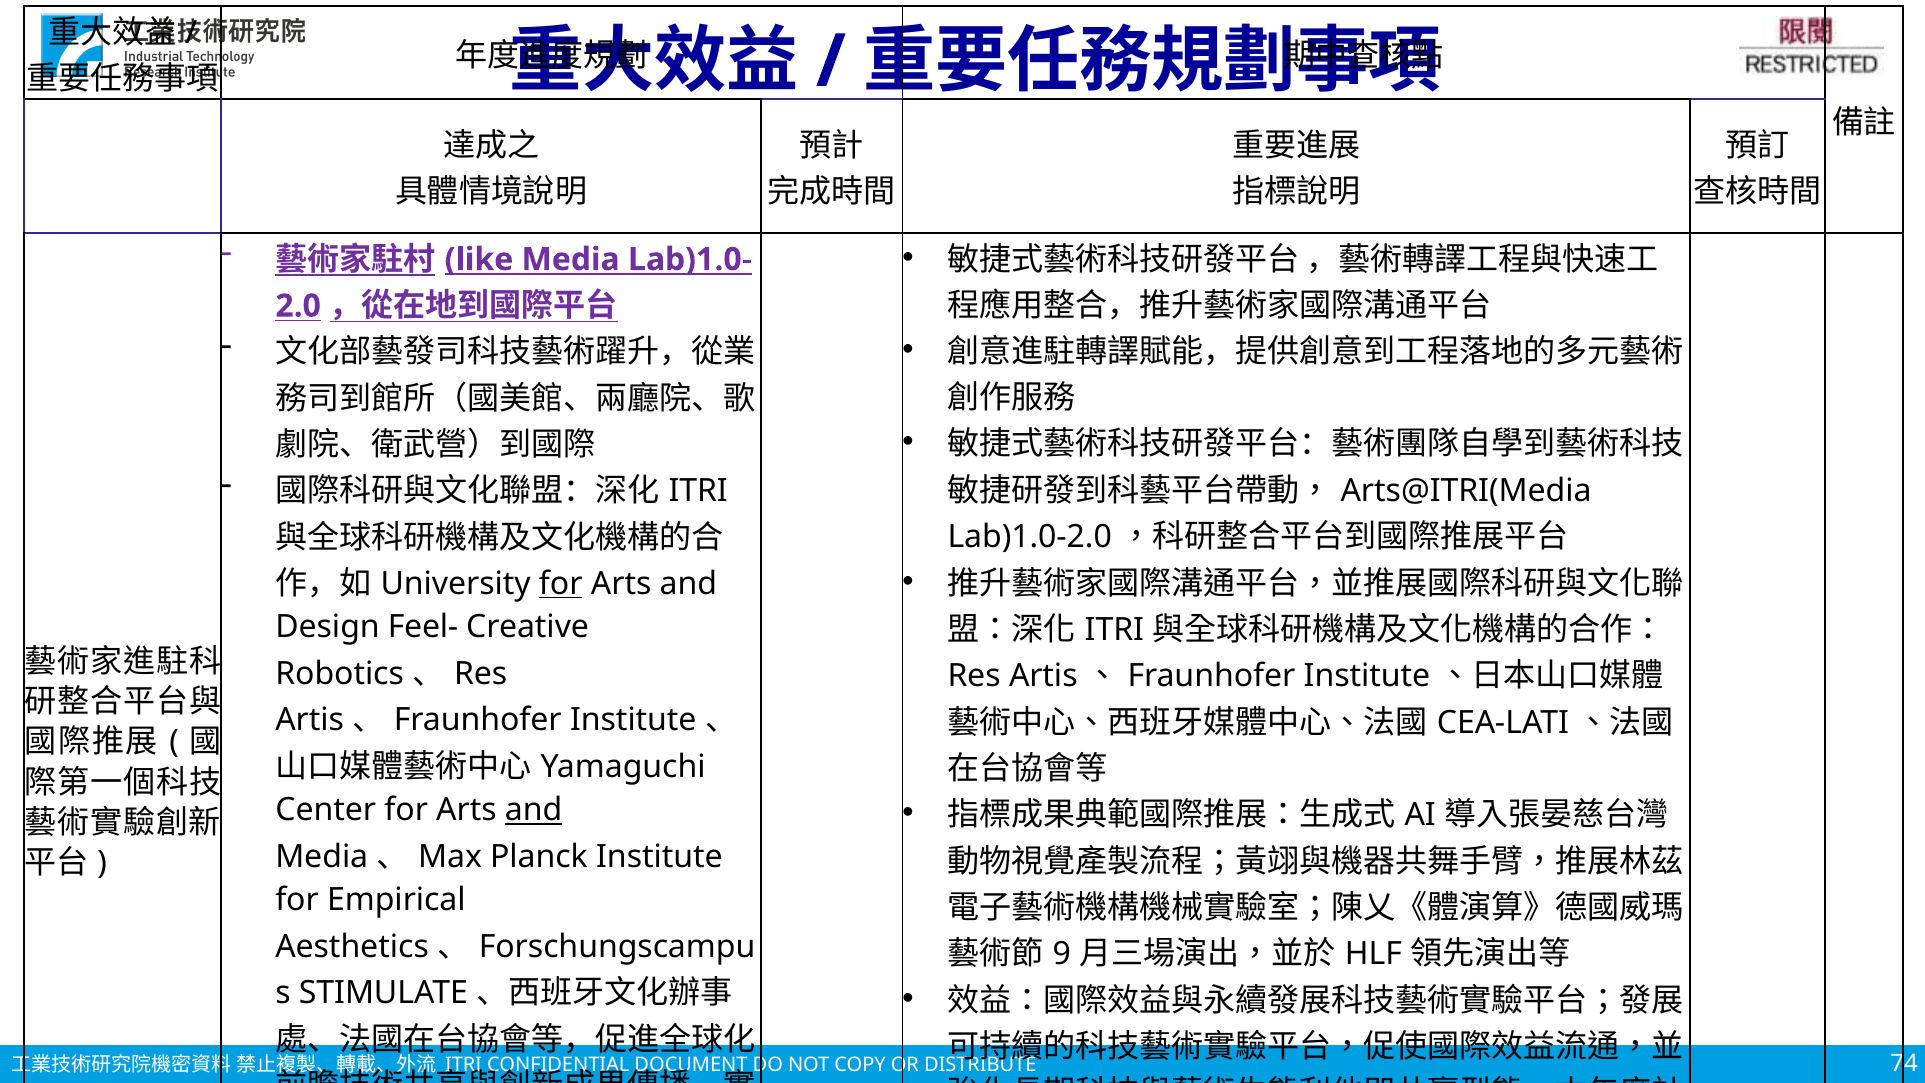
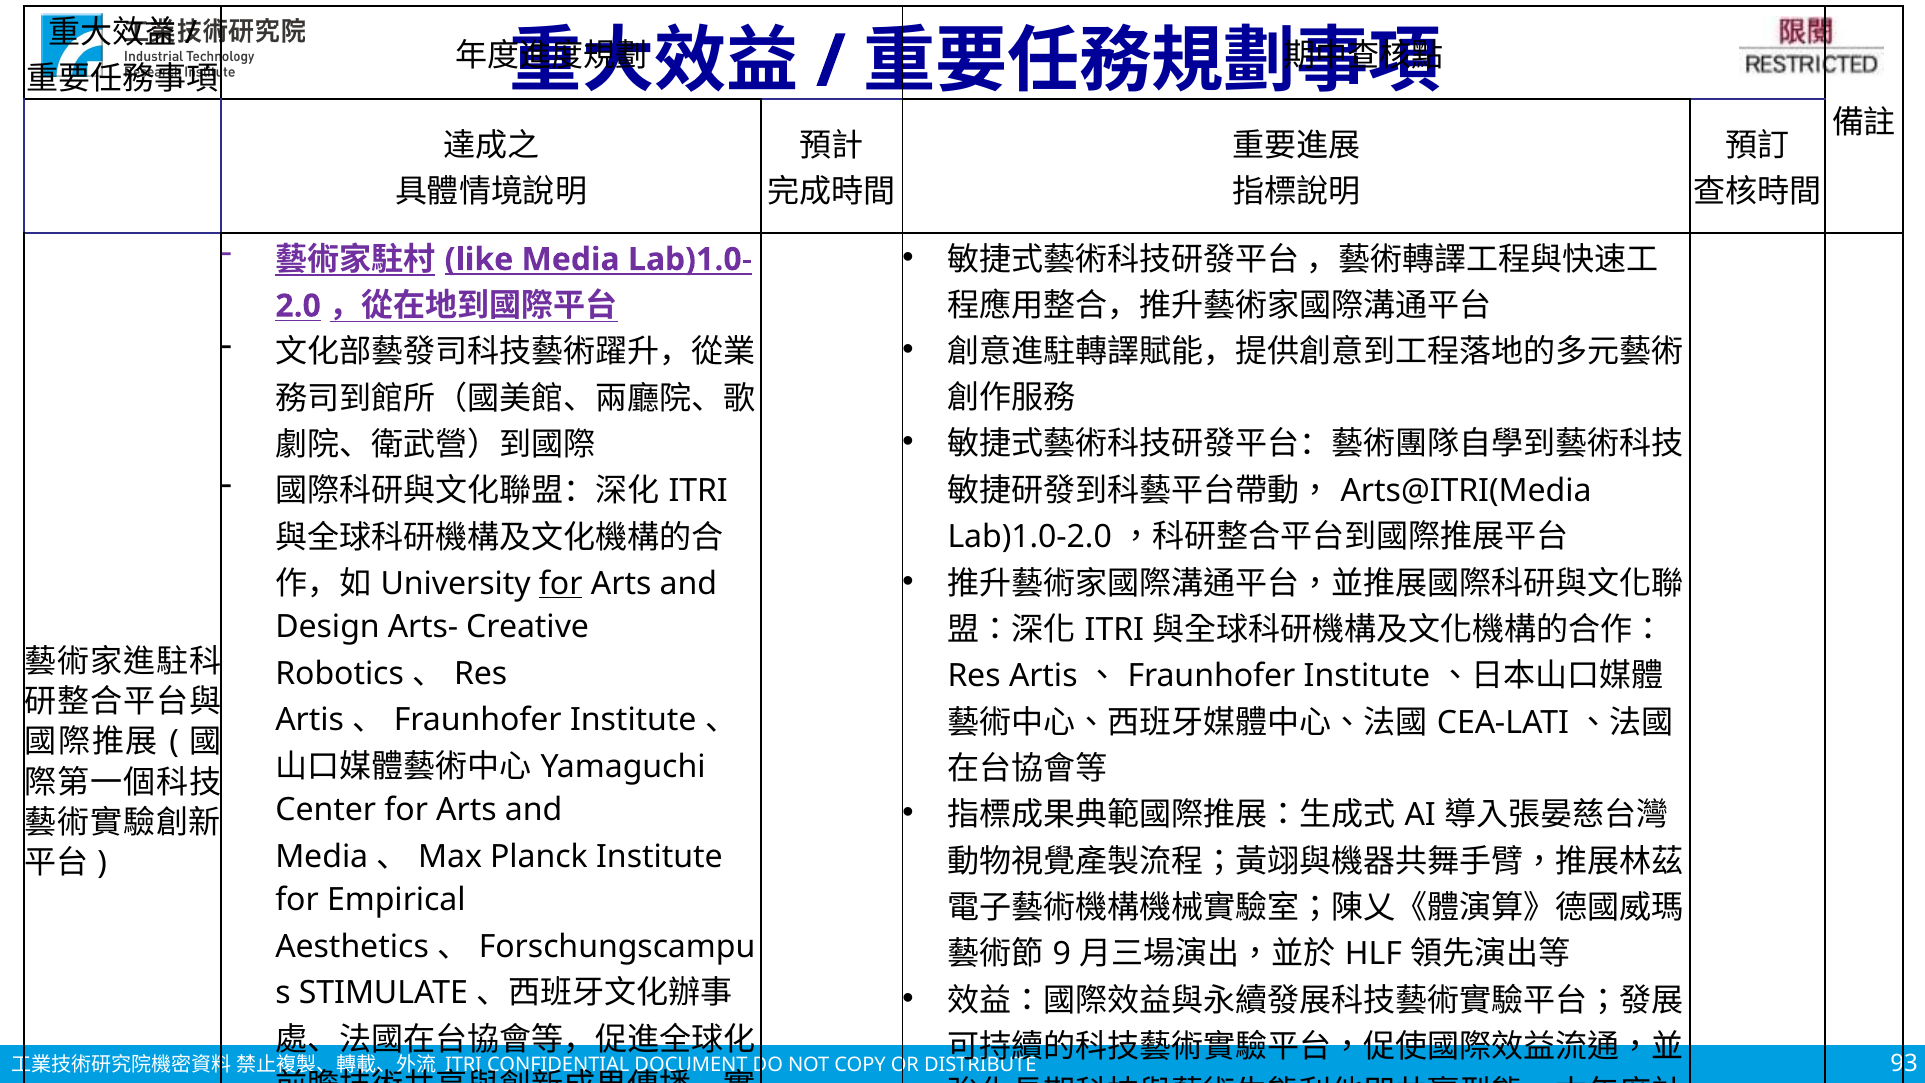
Feel-: Feel- -> Arts- (423, 627)
and underline: present -> none (534, 810)
74: 74 -> 93 (1904, 1064)
